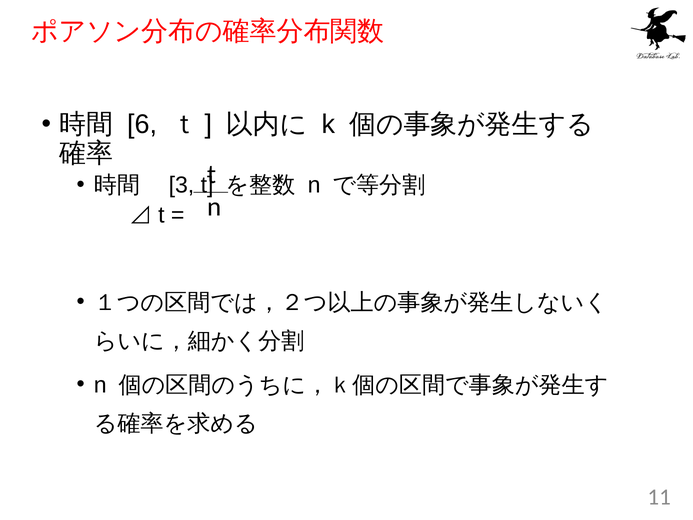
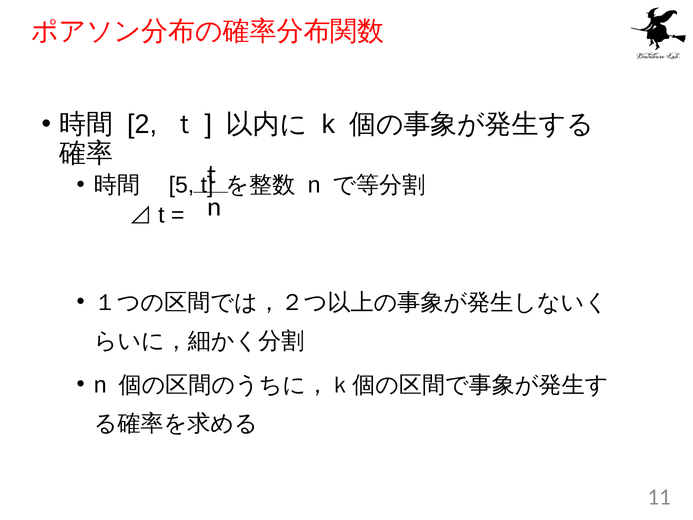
6: 6 -> 2 (142, 124)
3: 3 -> 5 (181, 185)
